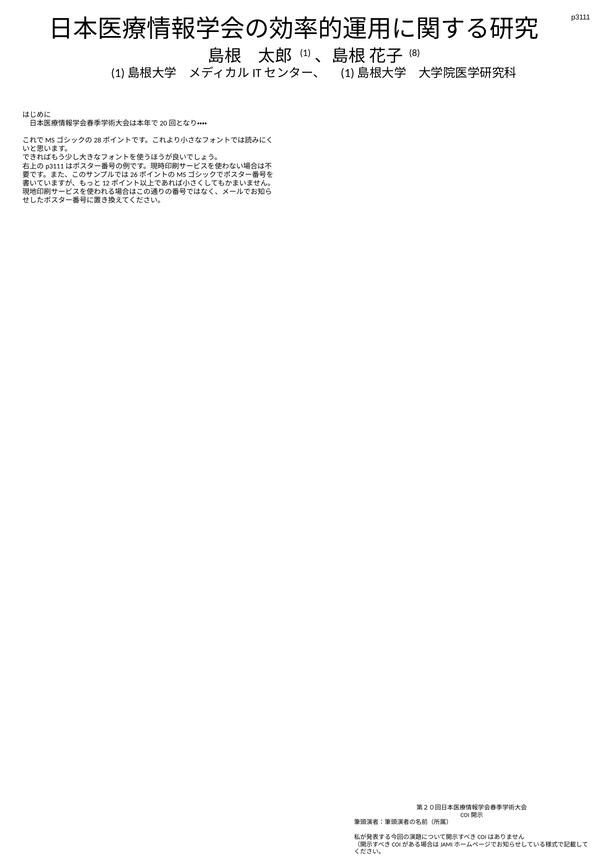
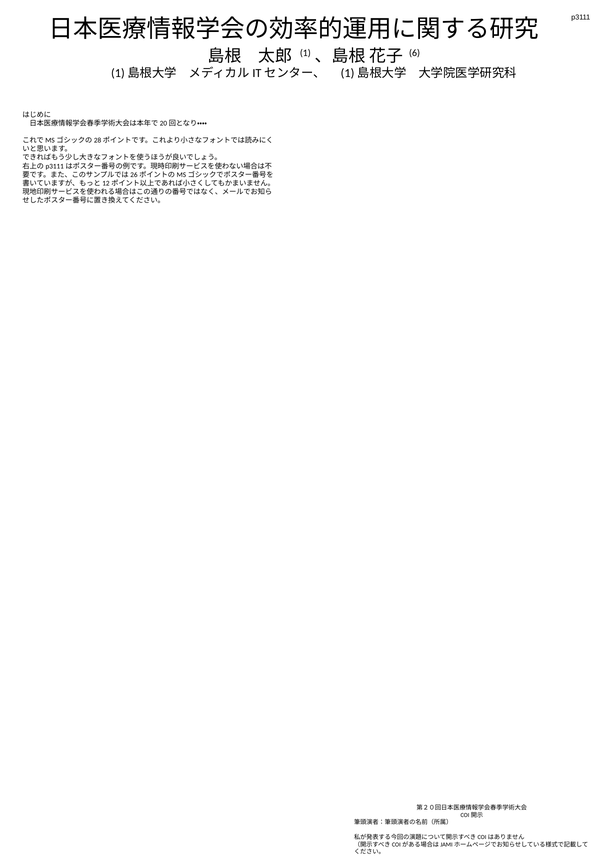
8: 8 -> 6 (415, 53)
